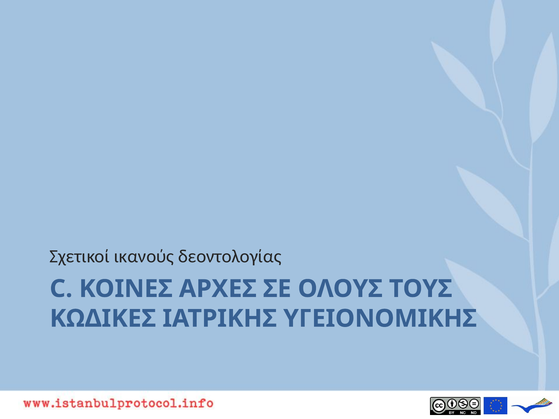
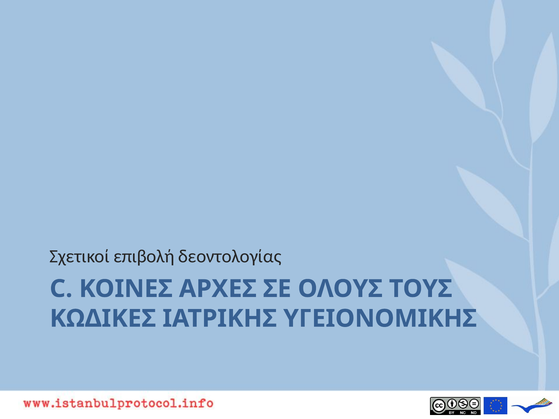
ικανούς: ικανούς -> επιβολή (144, 257)
